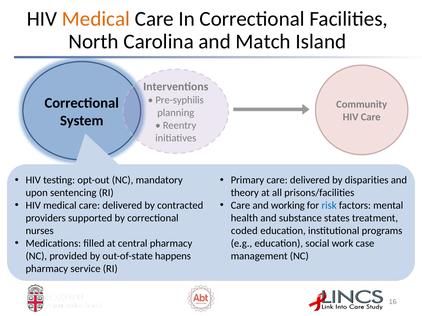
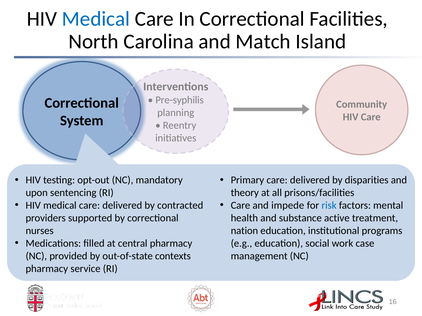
Medical colour: orange -> blue (96, 19)
working: working -> impede (288, 206)
states: states -> active (337, 218)
coded: coded -> nation (244, 231)
happens: happens -> contexts (173, 256)
